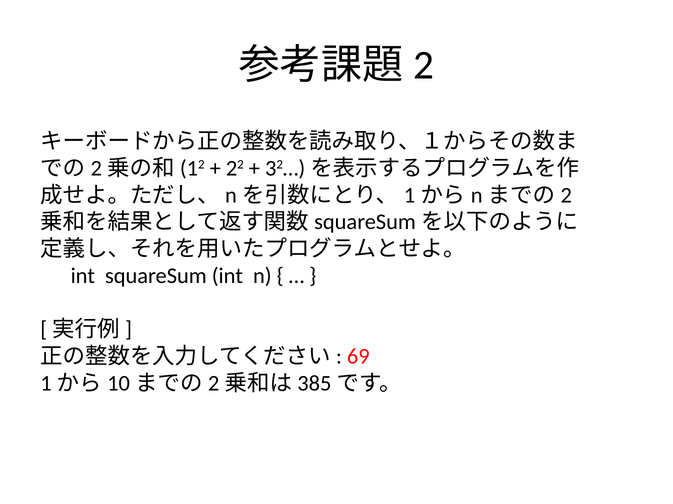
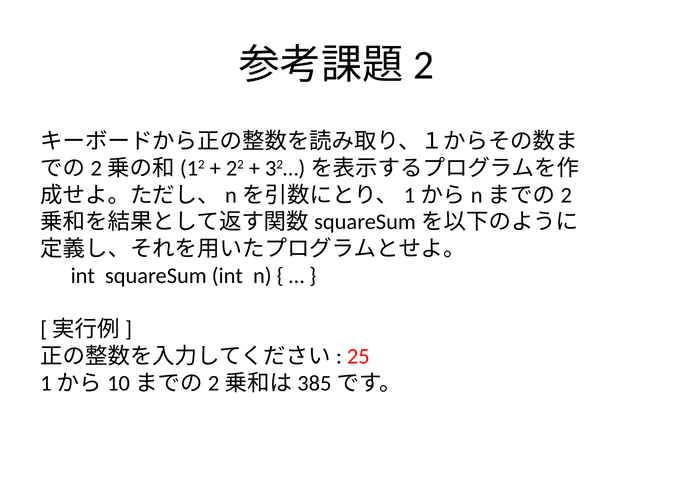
69: 69 -> 25 (358, 357)
